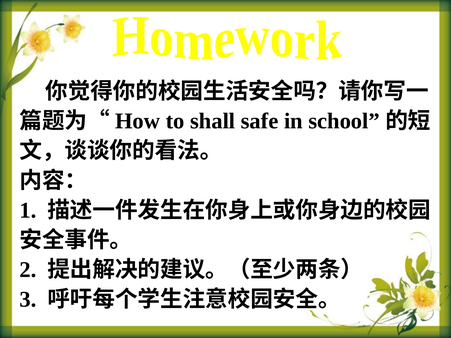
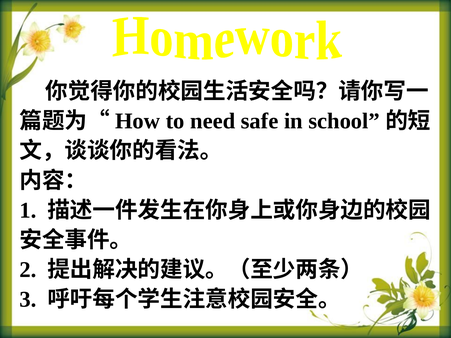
shall: shall -> need (213, 121)
